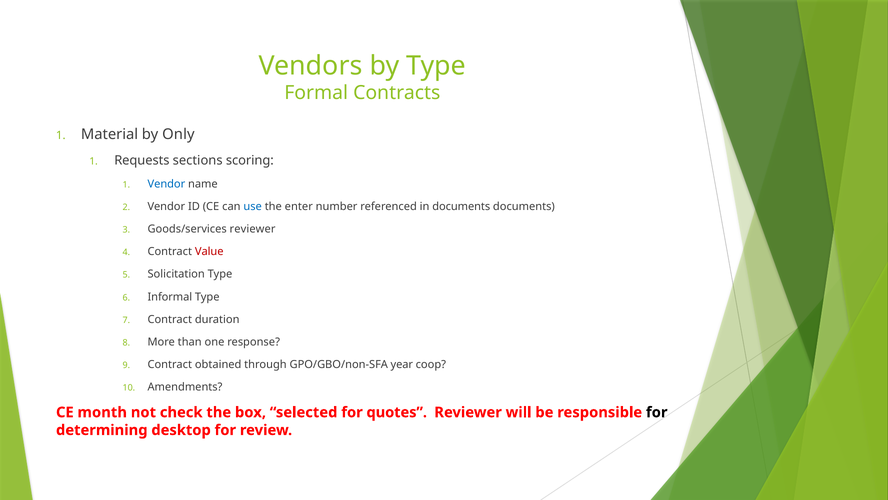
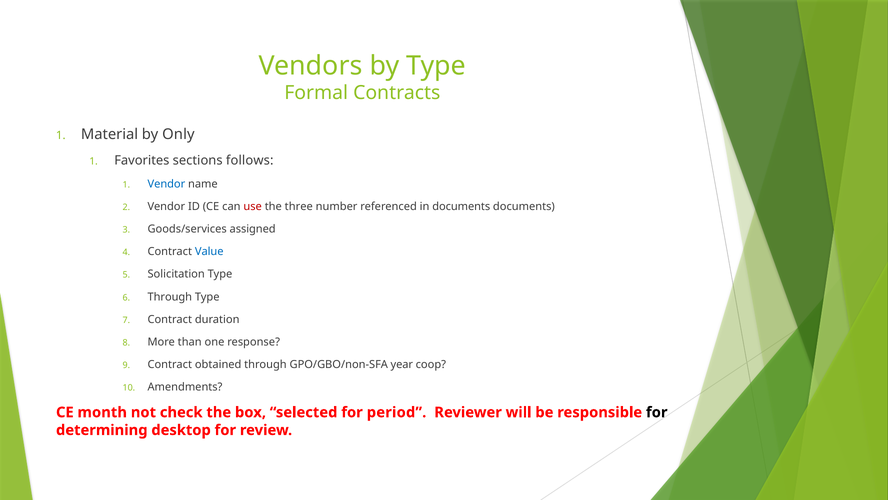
Requests: Requests -> Favorites (142, 160)
scoring: scoring -> follows (250, 160)
use colour: blue -> red (253, 206)
enter: enter -> three (299, 206)
Goods/services reviewer: reviewer -> assigned (253, 229)
Value colour: red -> blue (209, 251)
Informal: Informal -> Through (170, 297)
quotes: quotes -> period (397, 412)
